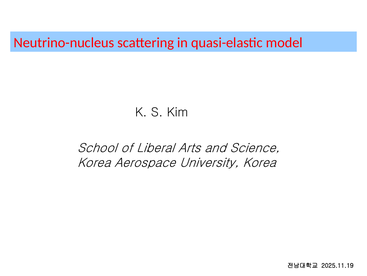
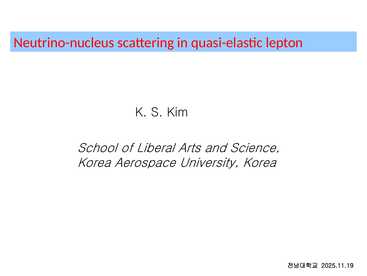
model: model -> lepton (284, 43)
